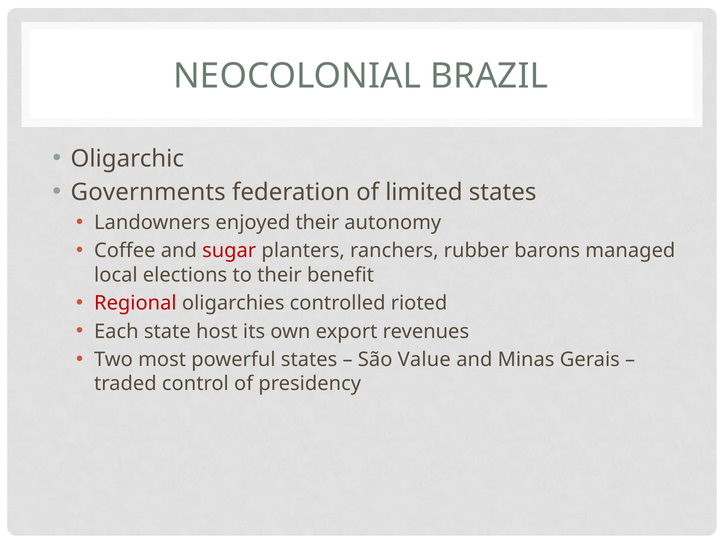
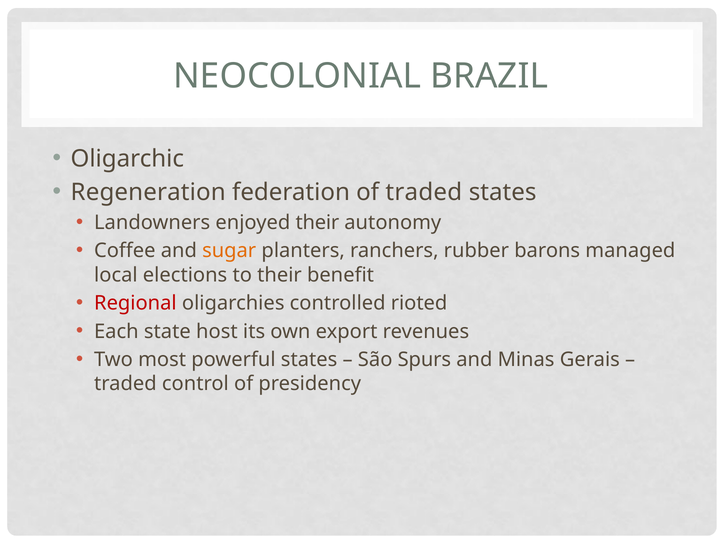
Governments: Governments -> Regeneration (148, 192)
of limited: limited -> traded (424, 192)
sugar colour: red -> orange (229, 251)
Value: Value -> Spurs (424, 360)
